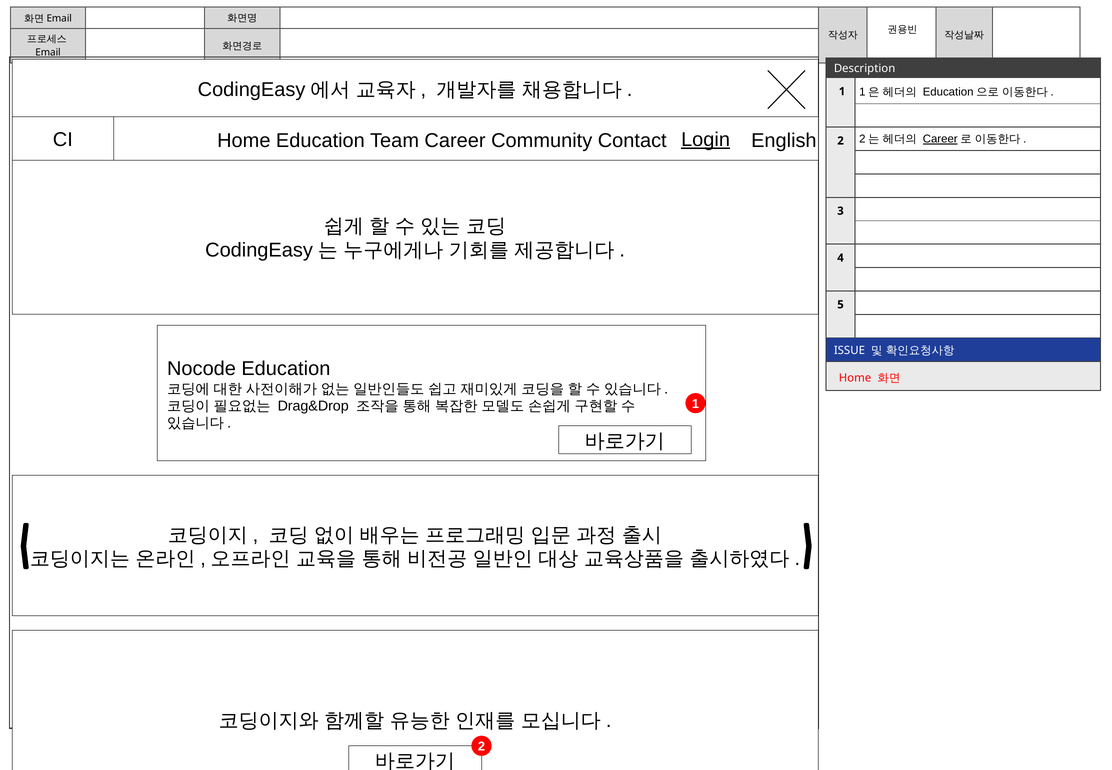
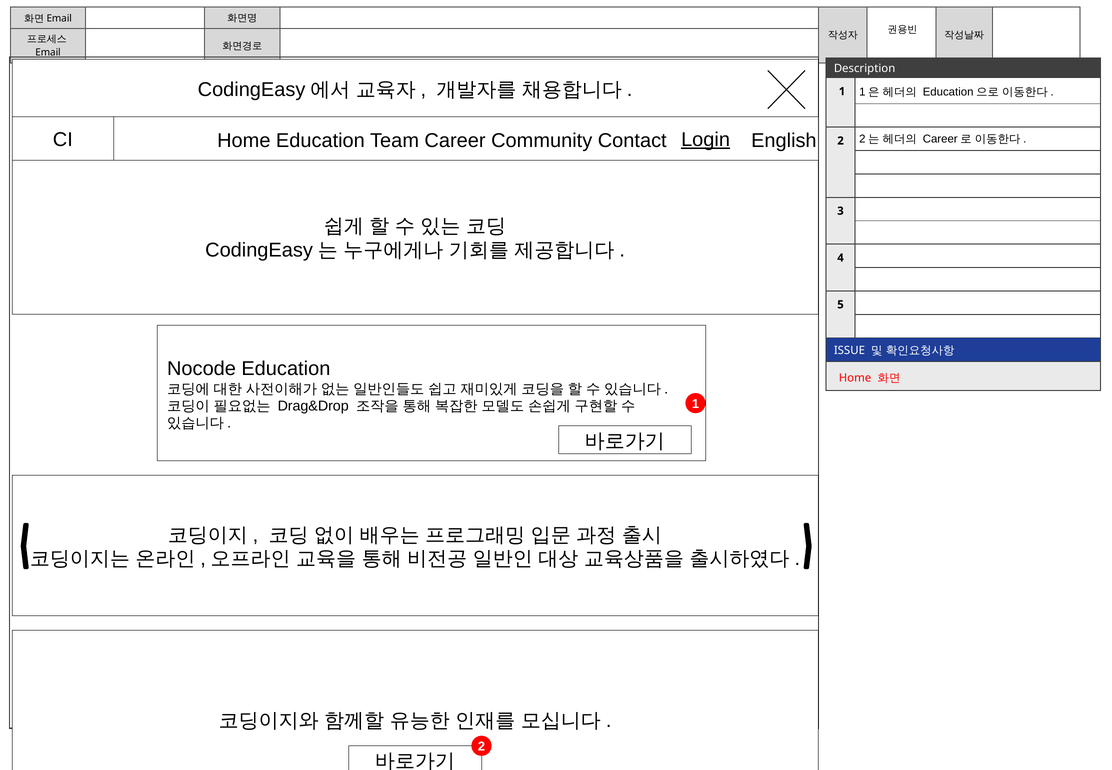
Career underline: present -> none (940, 139)
